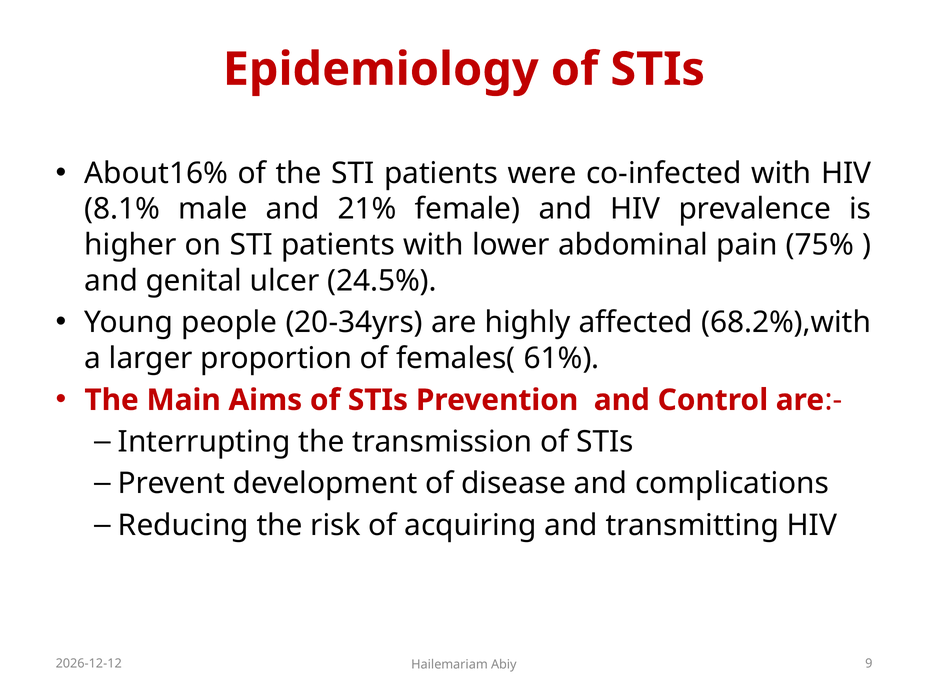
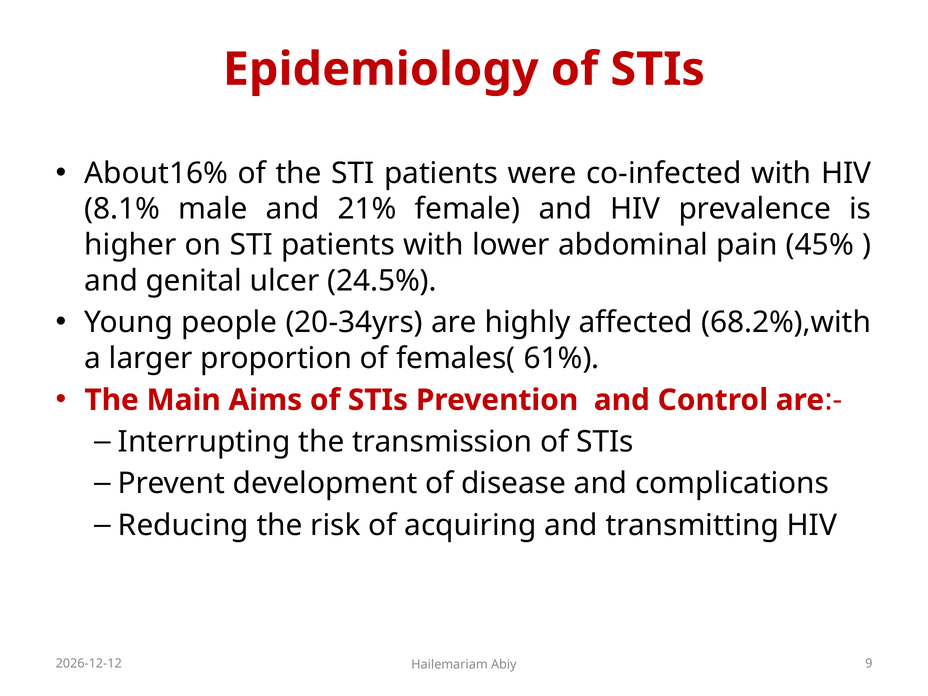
75%: 75% -> 45% (820, 245)
